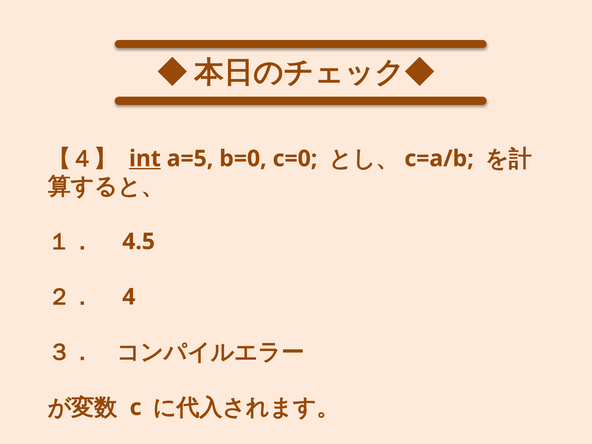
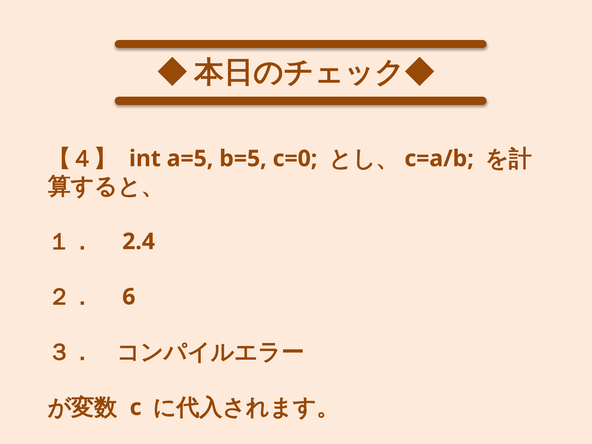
int underline: present -> none (145, 159)
b=0: b=0 -> b=5 (243, 159)
4.5: 4.5 -> 2.4 (139, 242)
4: 4 -> 6 (129, 297)
